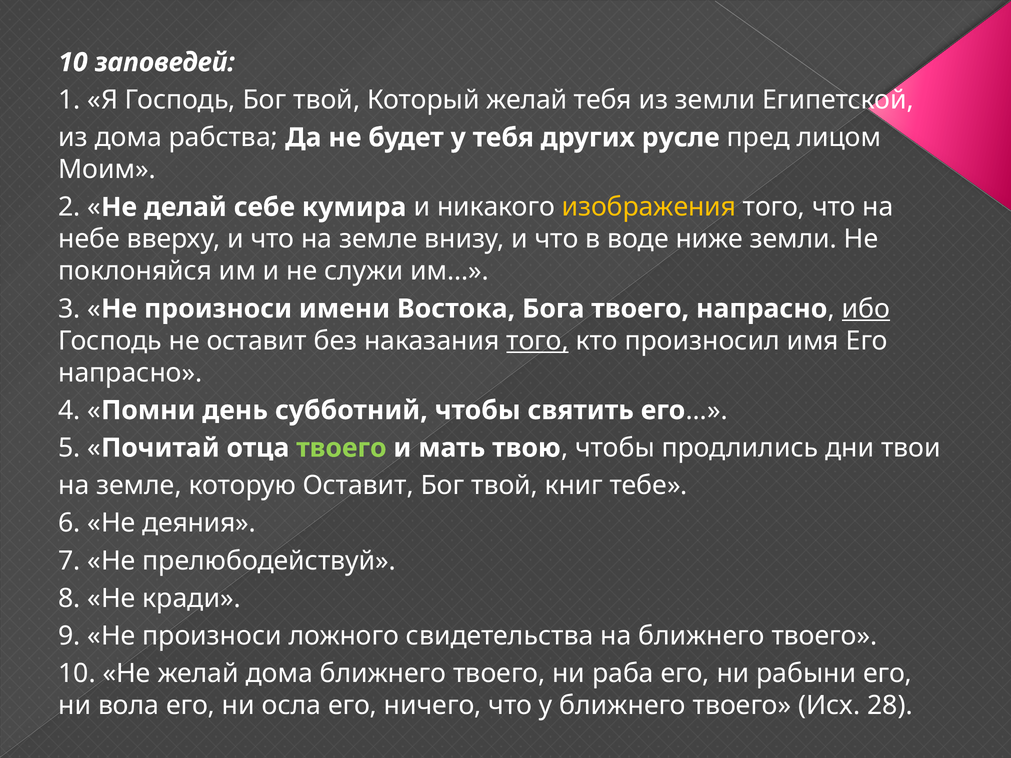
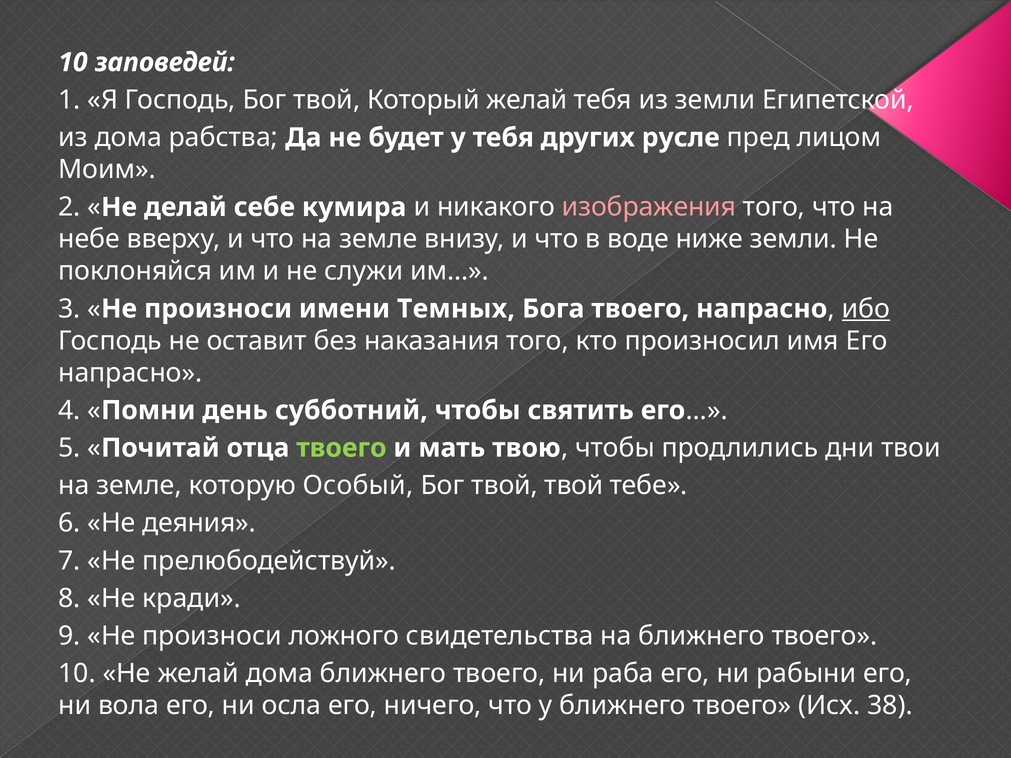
изображения colour: yellow -> pink (649, 207)
Востока: Востока -> Темных (456, 309)
того underline: present -> none (538, 341)
которую Оставит: Оставит -> Особый (358, 486)
твой книг: книг -> твой (574, 486)
28: 28 -> 38 (890, 706)
